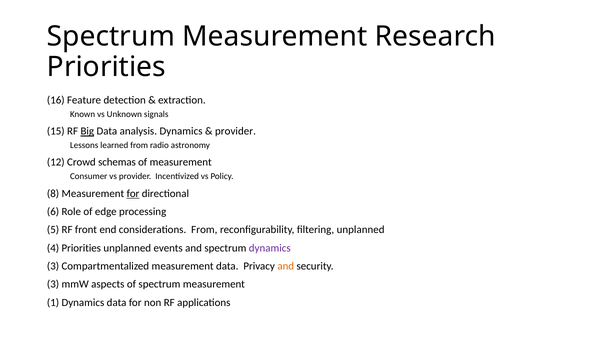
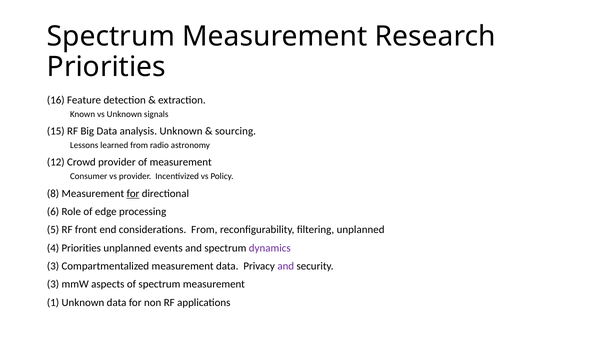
Big underline: present -> none (87, 131)
analysis Dynamics: Dynamics -> Unknown (181, 131)
provider: provider -> sourcing (235, 131)
Crowd schemas: schemas -> provider (117, 163)
and colour: orange -> purple (286, 267)
1 Dynamics: Dynamics -> Unknown (83, 303)
